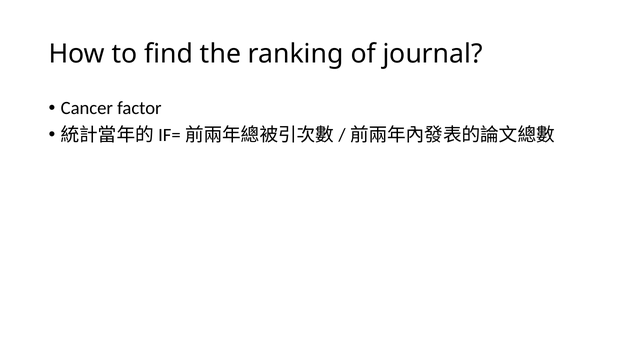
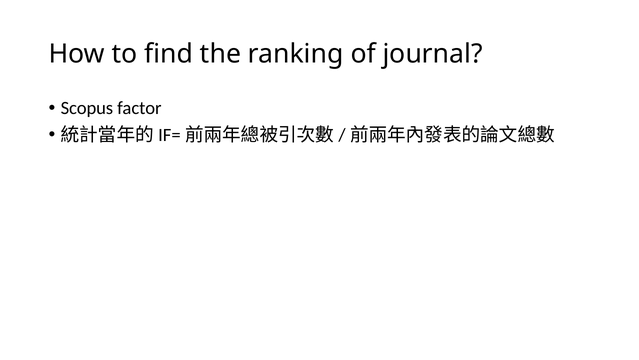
Cancer: Cancer -> Scopus (87, 108)
